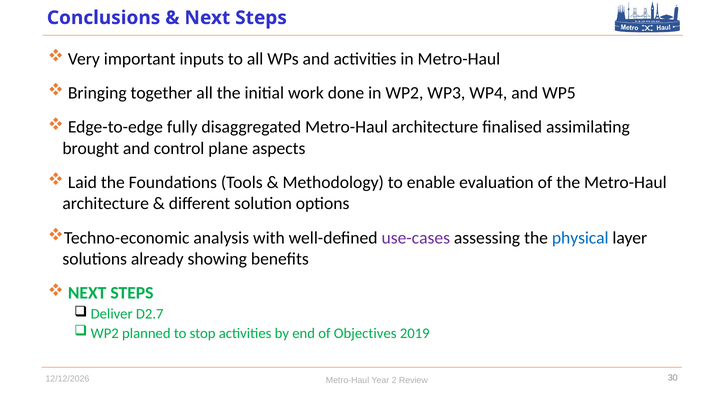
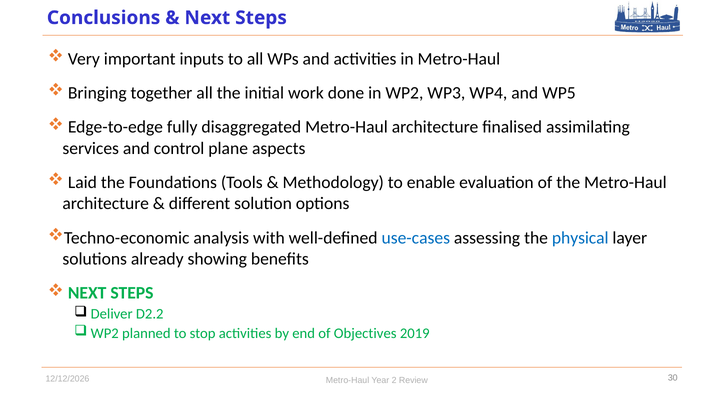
brought: brought -> services (91, 148)
use-cases colour: purple -> blue (416, 238)
D2.7: D2.7 -> D2.2 (150, 314)
